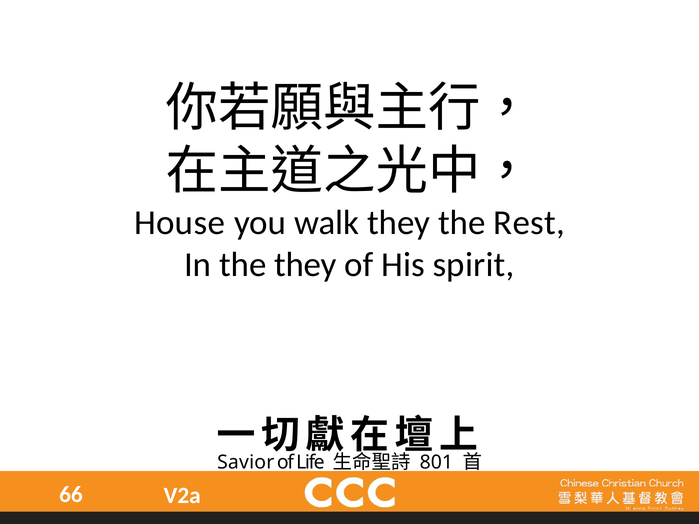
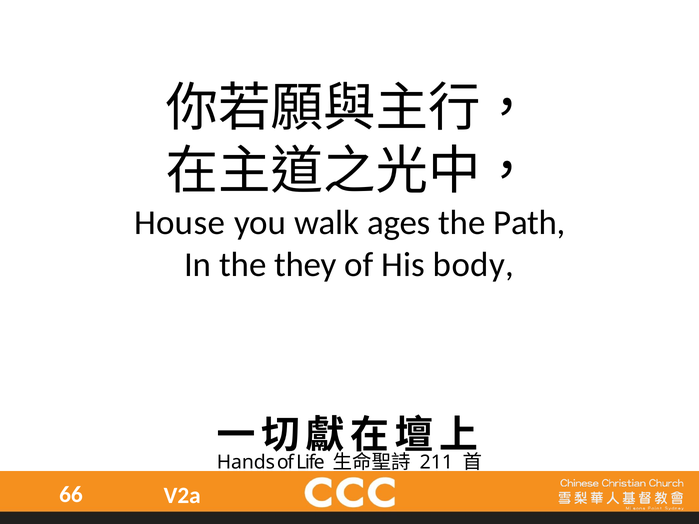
walk they: they -> ages (399, 223)
Rest: Rest -> Path (529, 223)
spirit: spirit -> body (473, 265)
Savior: Savior -> Hands (246, 463)
801: 801 -> 211 (436, 463)
